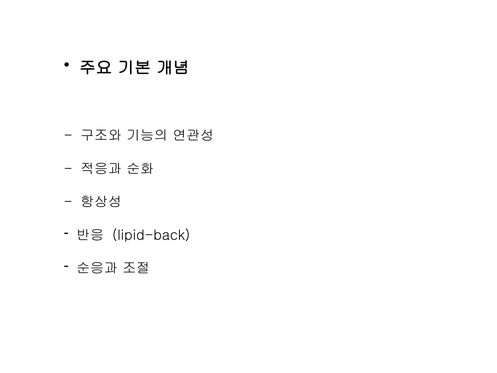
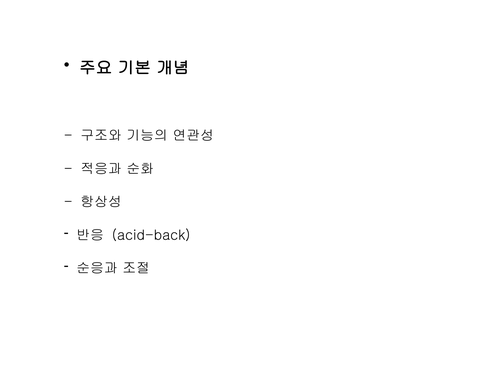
lipid-back: lipid-back -> acid-back (151, 235)
